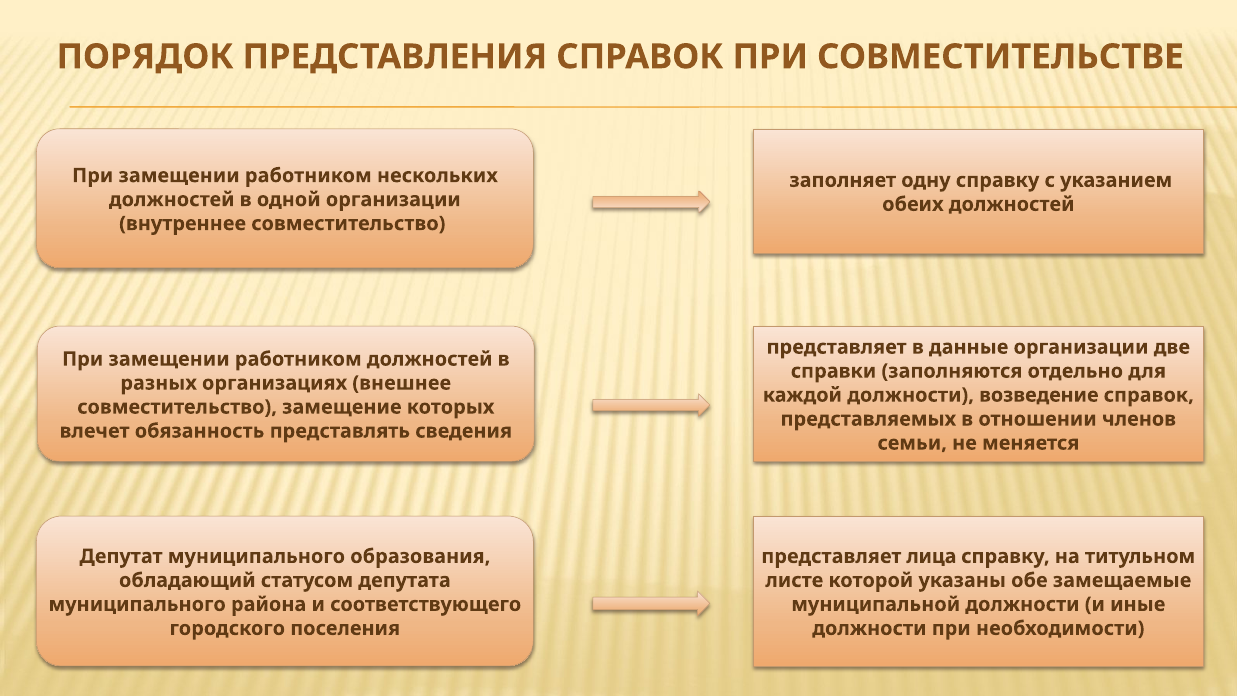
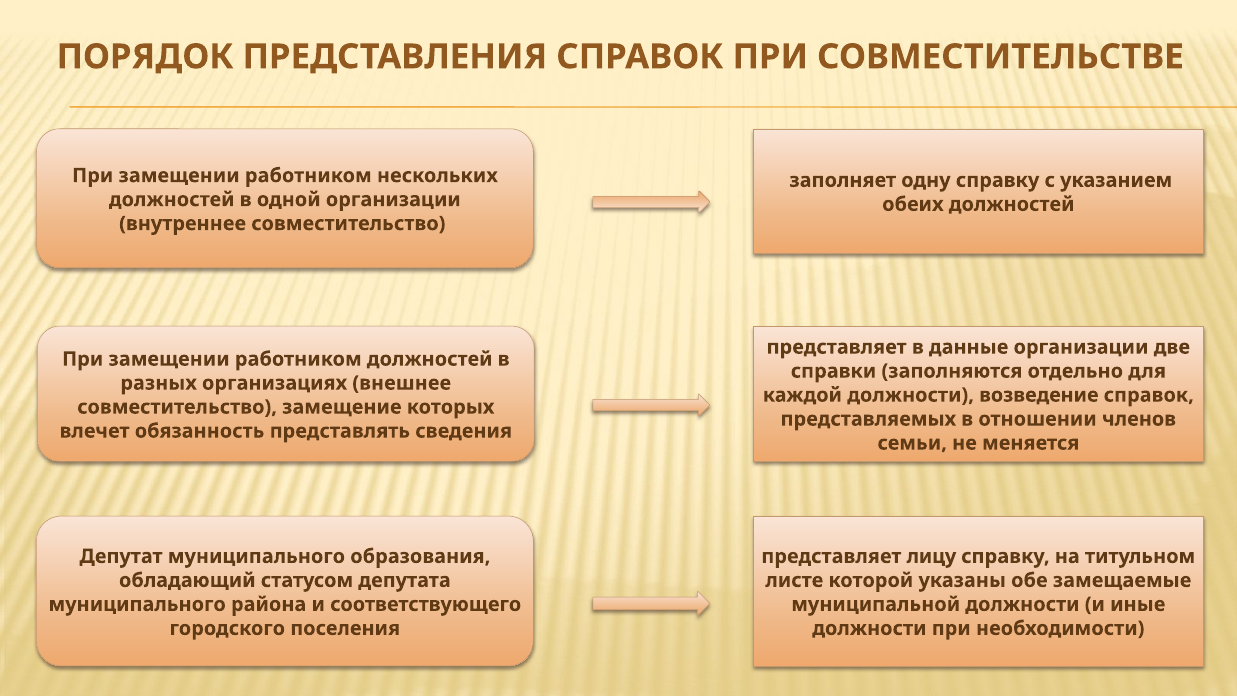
лица: лица -> лицу (931, 556)
